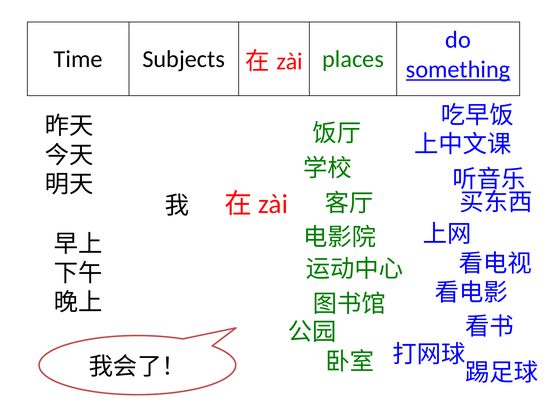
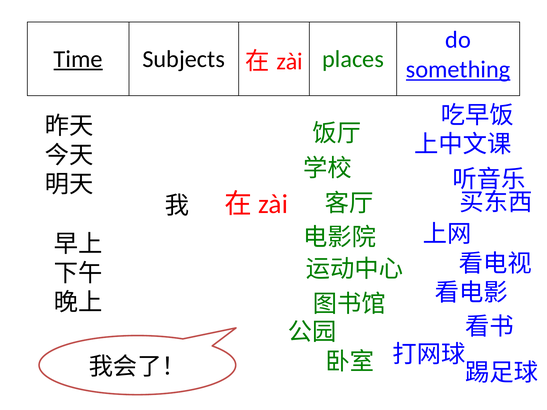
Time underline: none -> present (78, 59)
